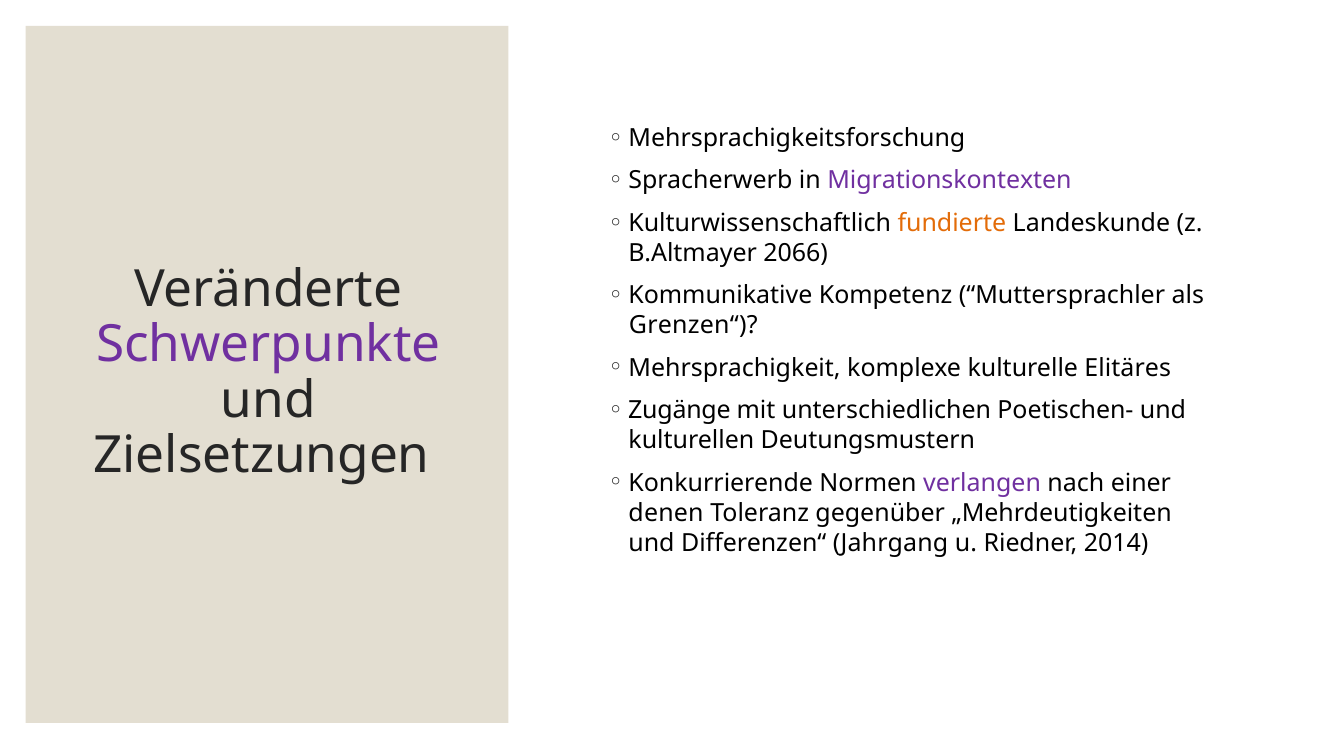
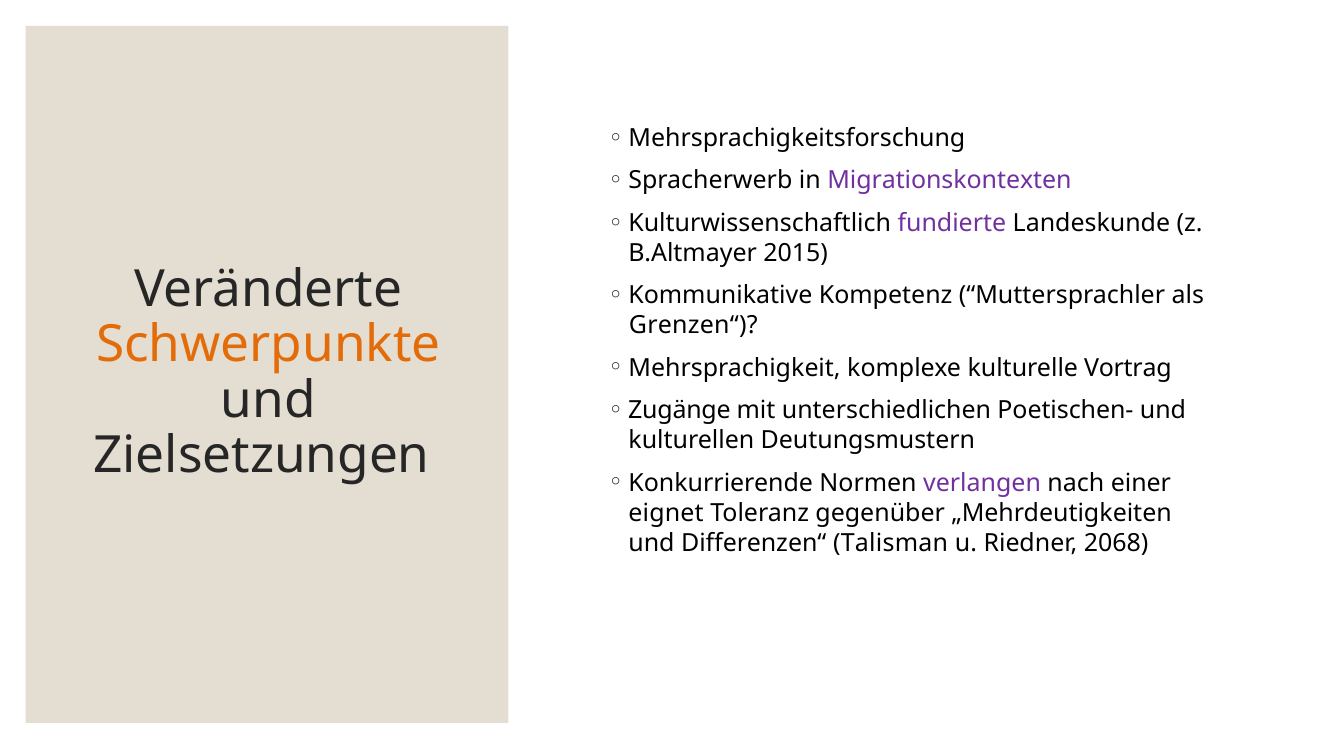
fundierte colour: orange -> purple (952, 223)
2066: 2066 -> 2015 (796, 253)
Schwerpunkte colour: purple -> orange (268, 345)
Elitäres: Elitäres -> Vortrag (1128, 368)
denen: denen -> eignet (666, 513)
Jahrgang: Jahrgang -> Talisman (891, 543)
2014: 2014 -> 2068 (1116, 543)
